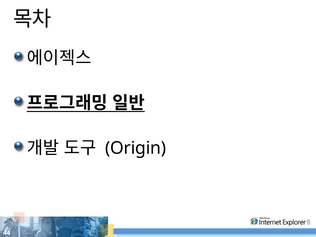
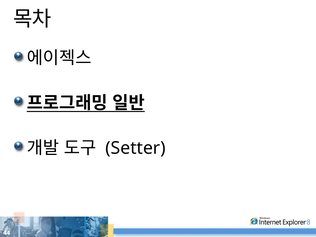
Origin: Origin -> Setter (135, 148)
